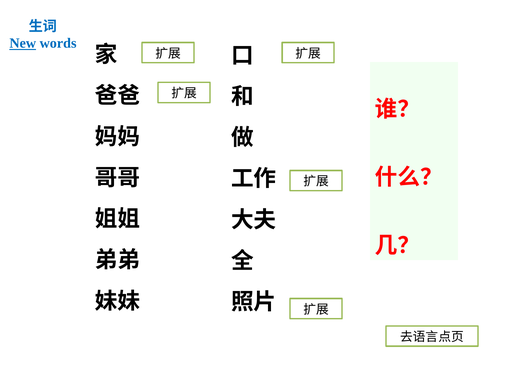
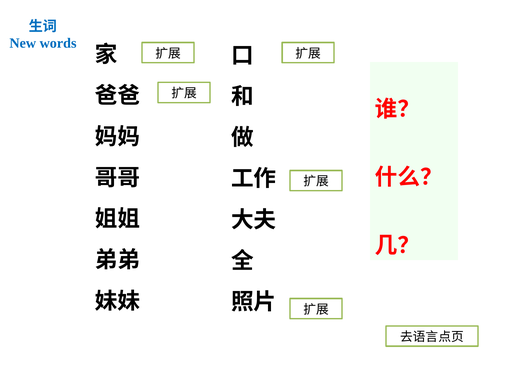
New underline: present -> none (23, 43)
